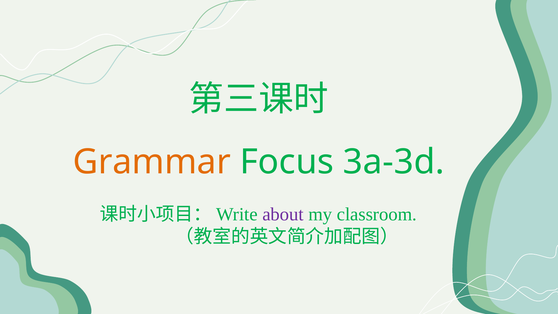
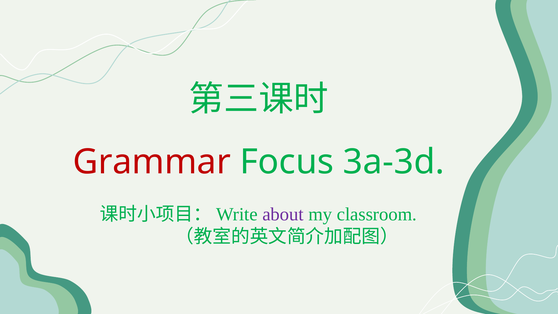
Grammar colour: orange -> red (152, 162)
